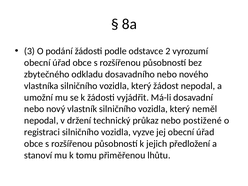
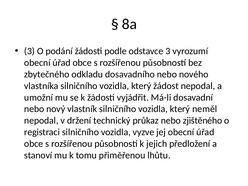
odstavce 2: 2 -> 3 (168, 51)
postižené: postižené -> zjištěného (203, 121)
